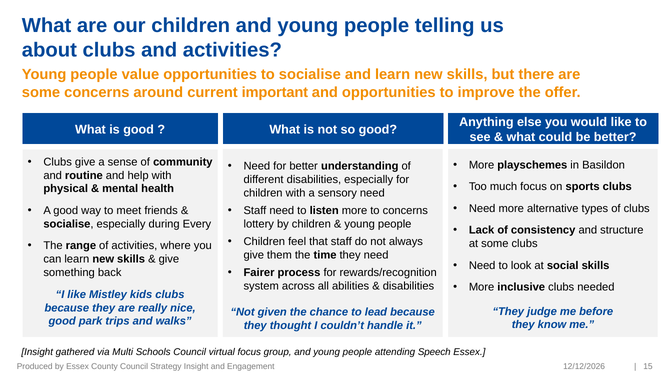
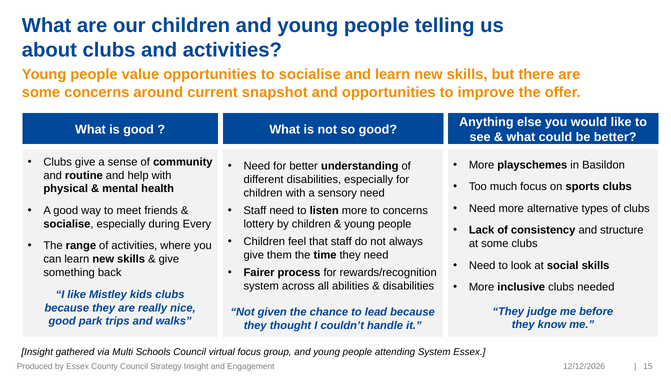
important: important -> snapshot (275, 92)
attending Speech: Speech -> System (434, 352)
